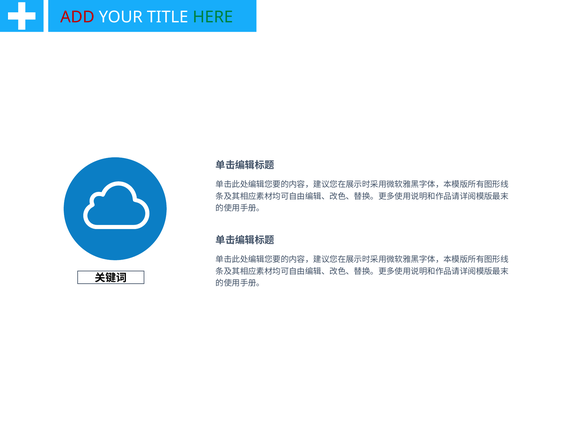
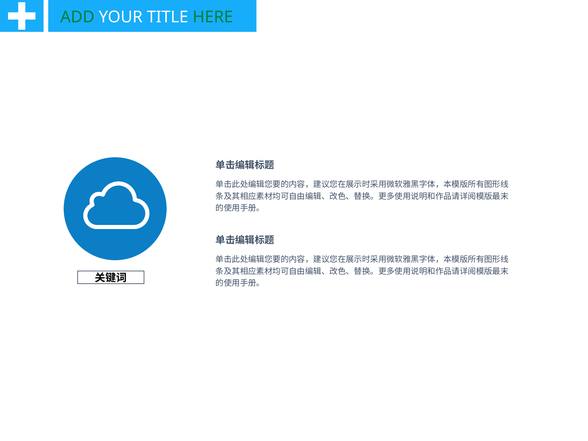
ADD colour: red -> green (77, 17)
